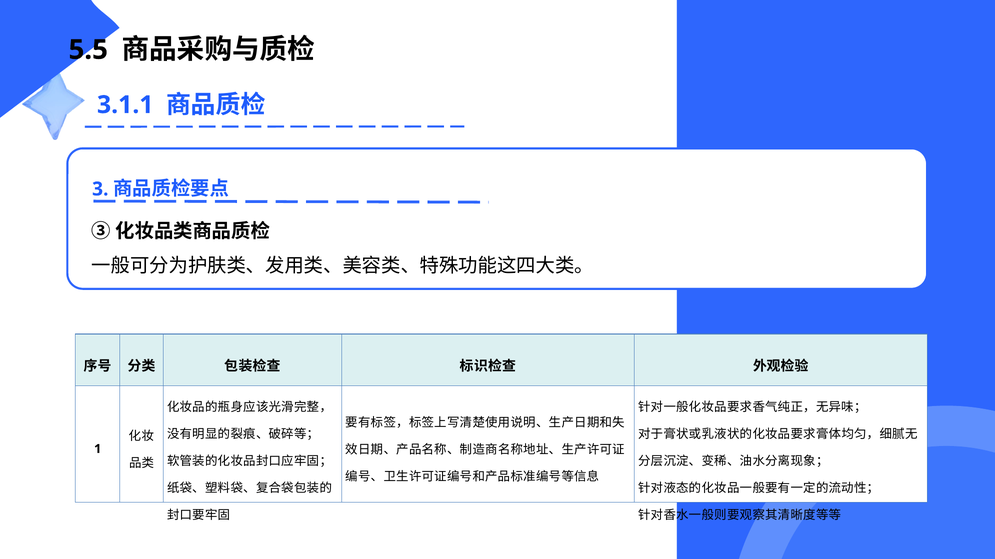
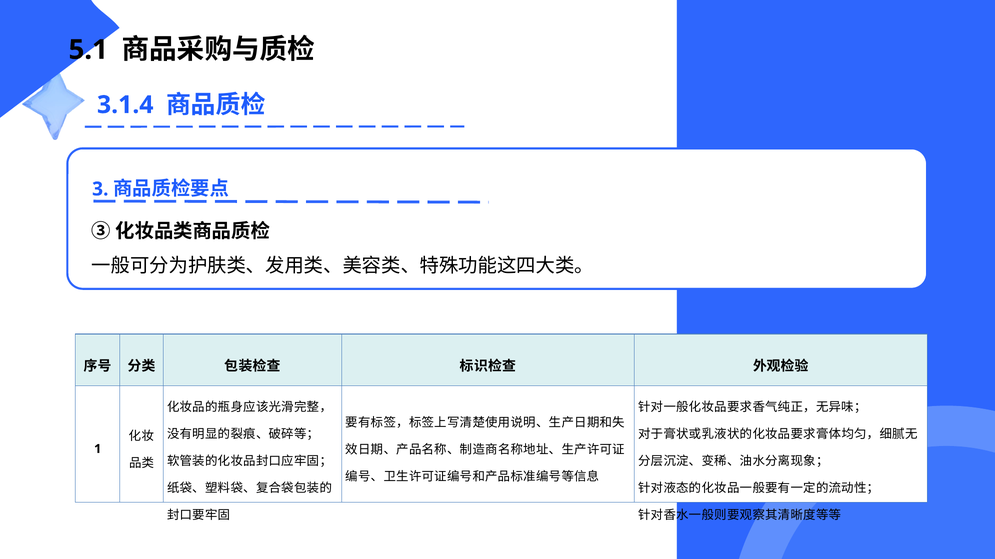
5.5: 5.5 -> 5.1 (88, 50)
3.1.1: 3.1.1 -> 3.1.4 (125, 105)
